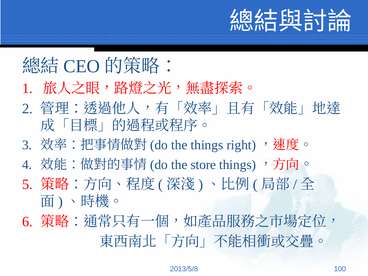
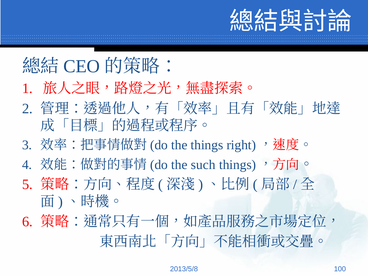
store: store -> such (203, 165)
